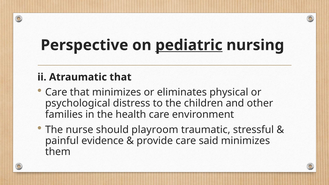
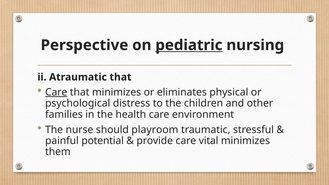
Care underline: none -> present (56, 92)
evidence: evidence -> potential (103, 141)
said: said -> vital (209, 141)
